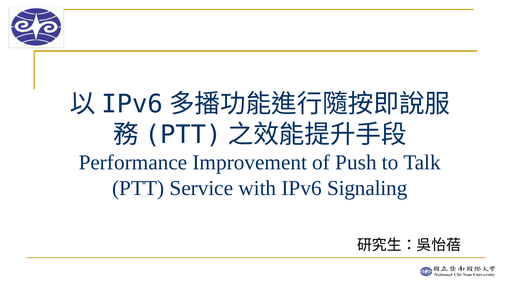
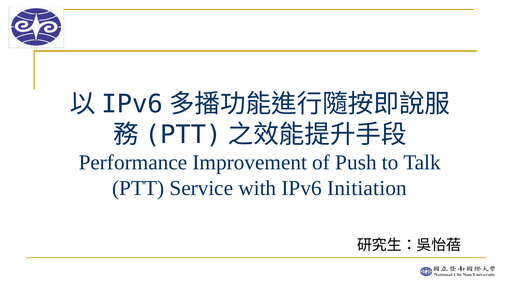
Signaling: Signaling -> Initiation (367, 188)
